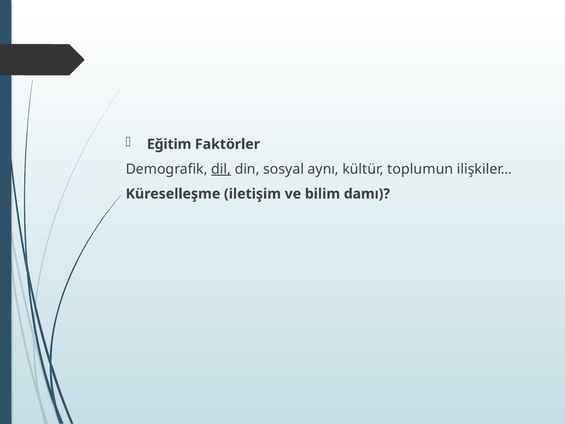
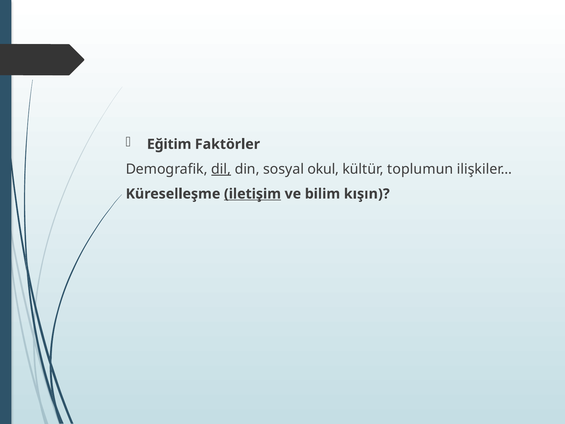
aynı: aynı -> okul (323, 169)
iletişim underline: none -> present (252, 194)
damı: damı -> kışın (367, 194)
